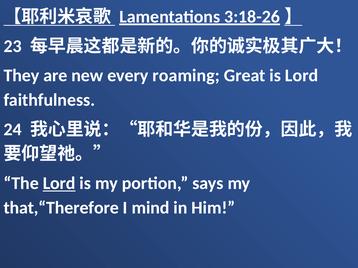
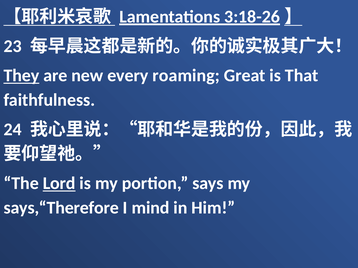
They underline: none -> present (21, 76)
is Lord: Lord -> That (302, 76)
that,“Therefore: that,“Therefore -> says,“Therefore (61, 208)
